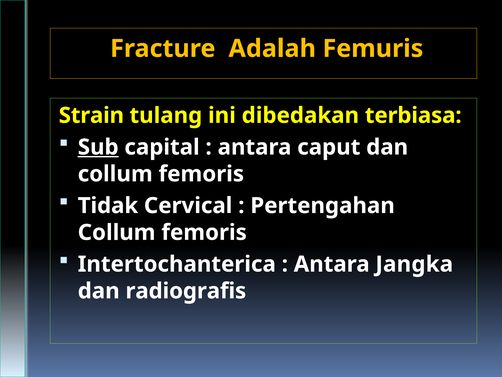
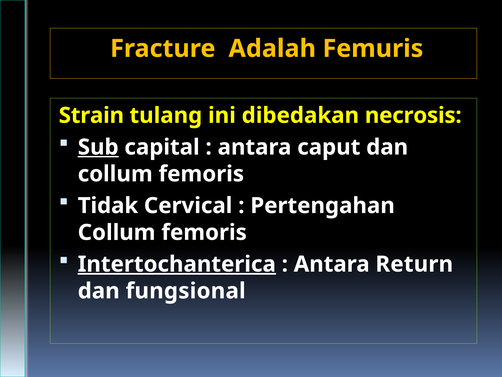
terbiasa: terbiasa -> necrosis (413, 115)
Intertochanterica underline: none -> present (177, 264)
Jangka: Jangka -> Return (414, 264)
radiografis: radiografis -> fungsional (186, 291)
